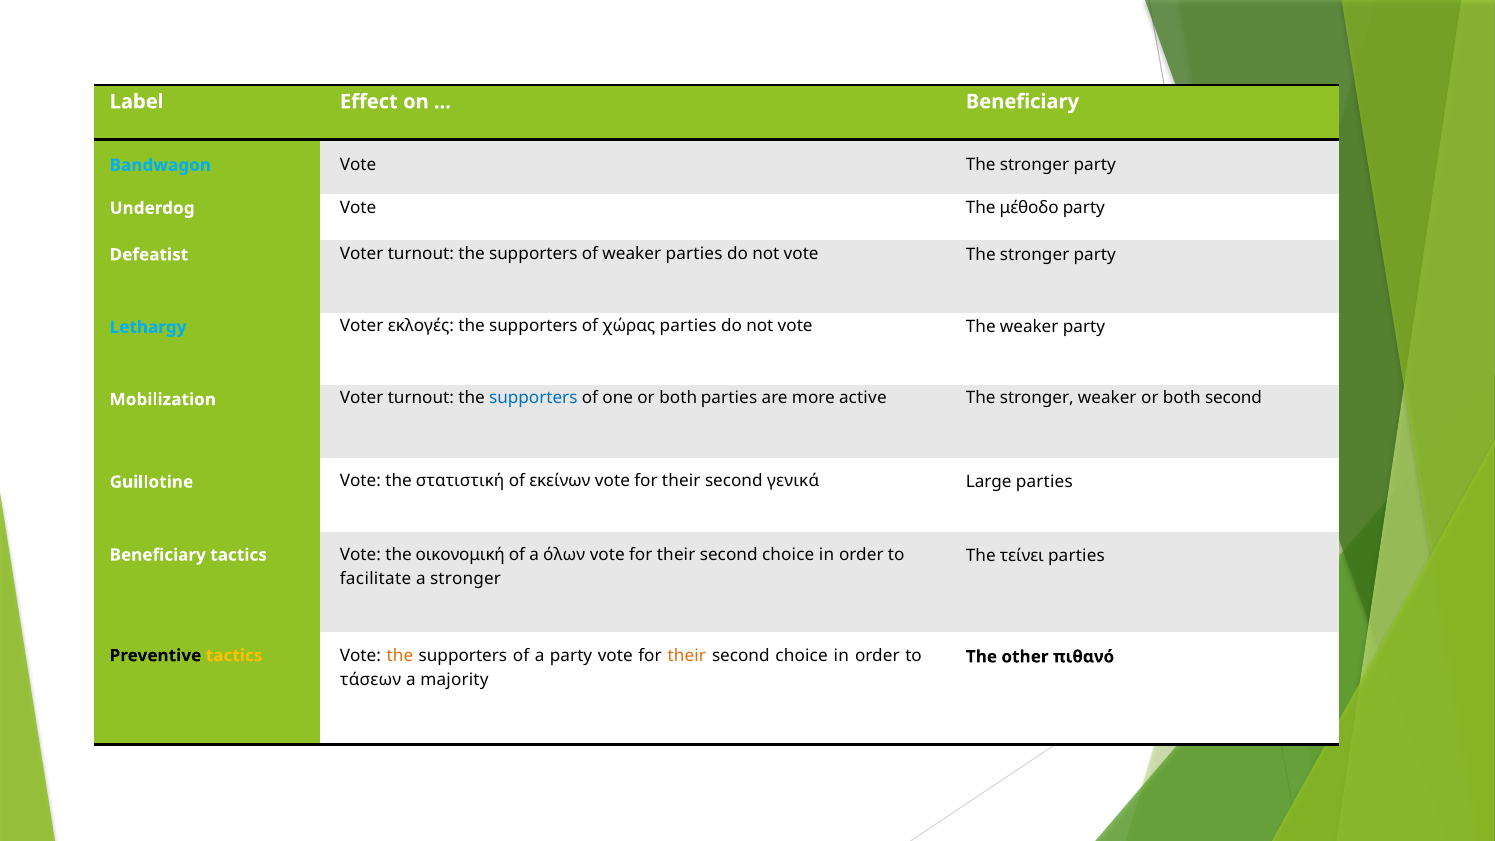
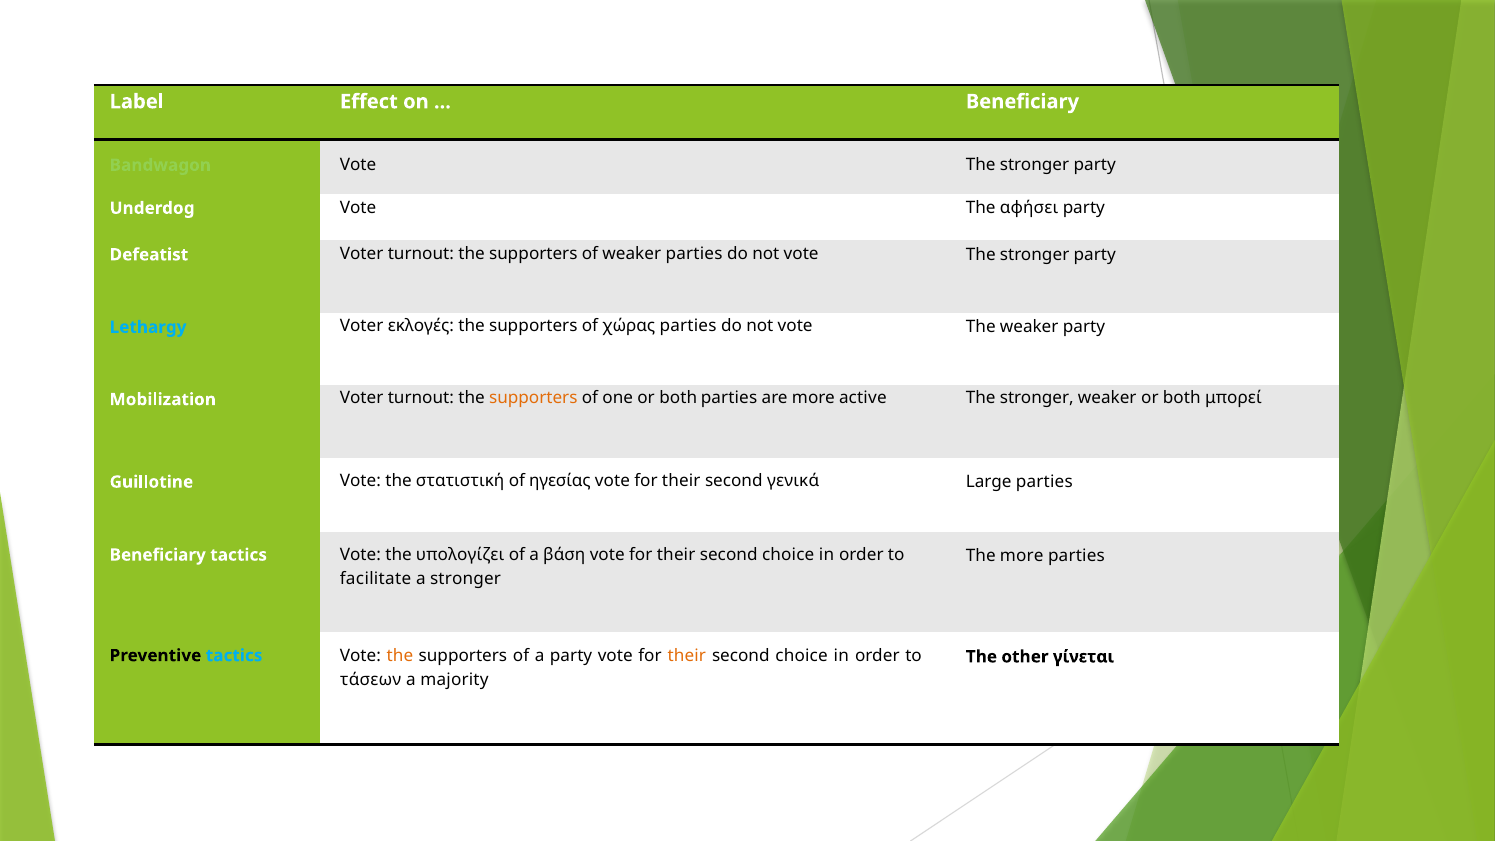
Bandwagon colour: light blue -> light green (160, 165)
μέθοδο: μέθοδο -> αφήσει (1029, 208)
supporters colour: blue -> orange (533, 398)
both second: second -> μπορεί (1233, 398)
εκείνων: εκείνων -> ηγεσίας (560, 481)
The τείνει: τείνει -> more (1022, 556)
οικονομική: οικονομική -> υπολογίζει (460, 555)
όλων: όλων -> βάση (564, 555)
tactics colour: yellow -> light blue (234, 656)
πιθανό: πιθανό -> γίνεται (1084, 657)
